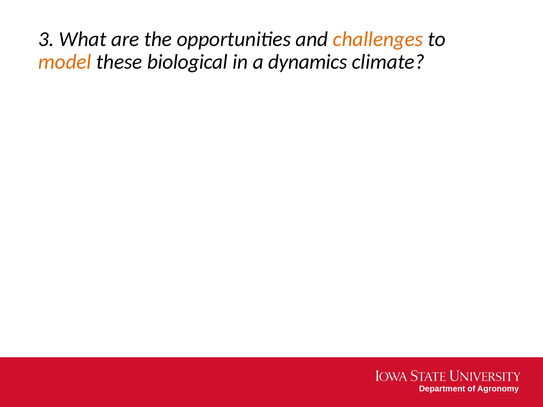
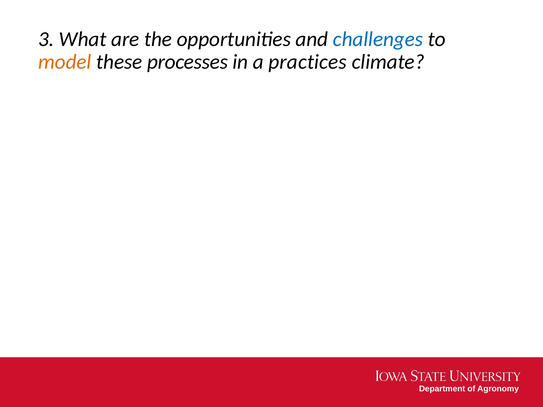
challenges colour: orange -> blue (378, 39)
biological: biological -> processes (187, 62)
dynamics: dynamics -> practices (308, 62)
